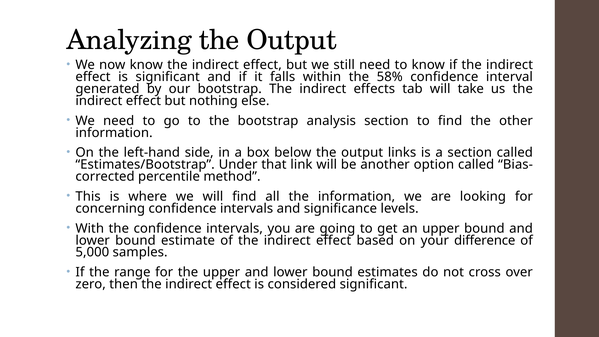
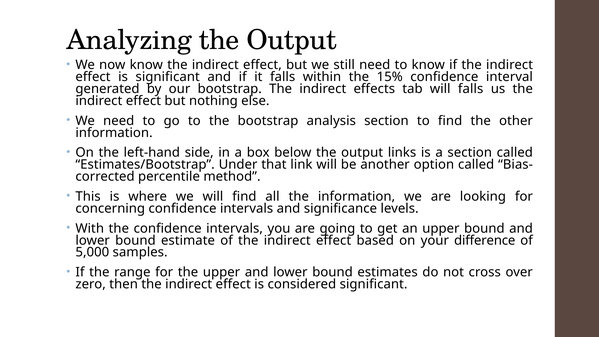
58%: 58% -> 15% (390, 77)
will take: take -> falls (471, 89)
